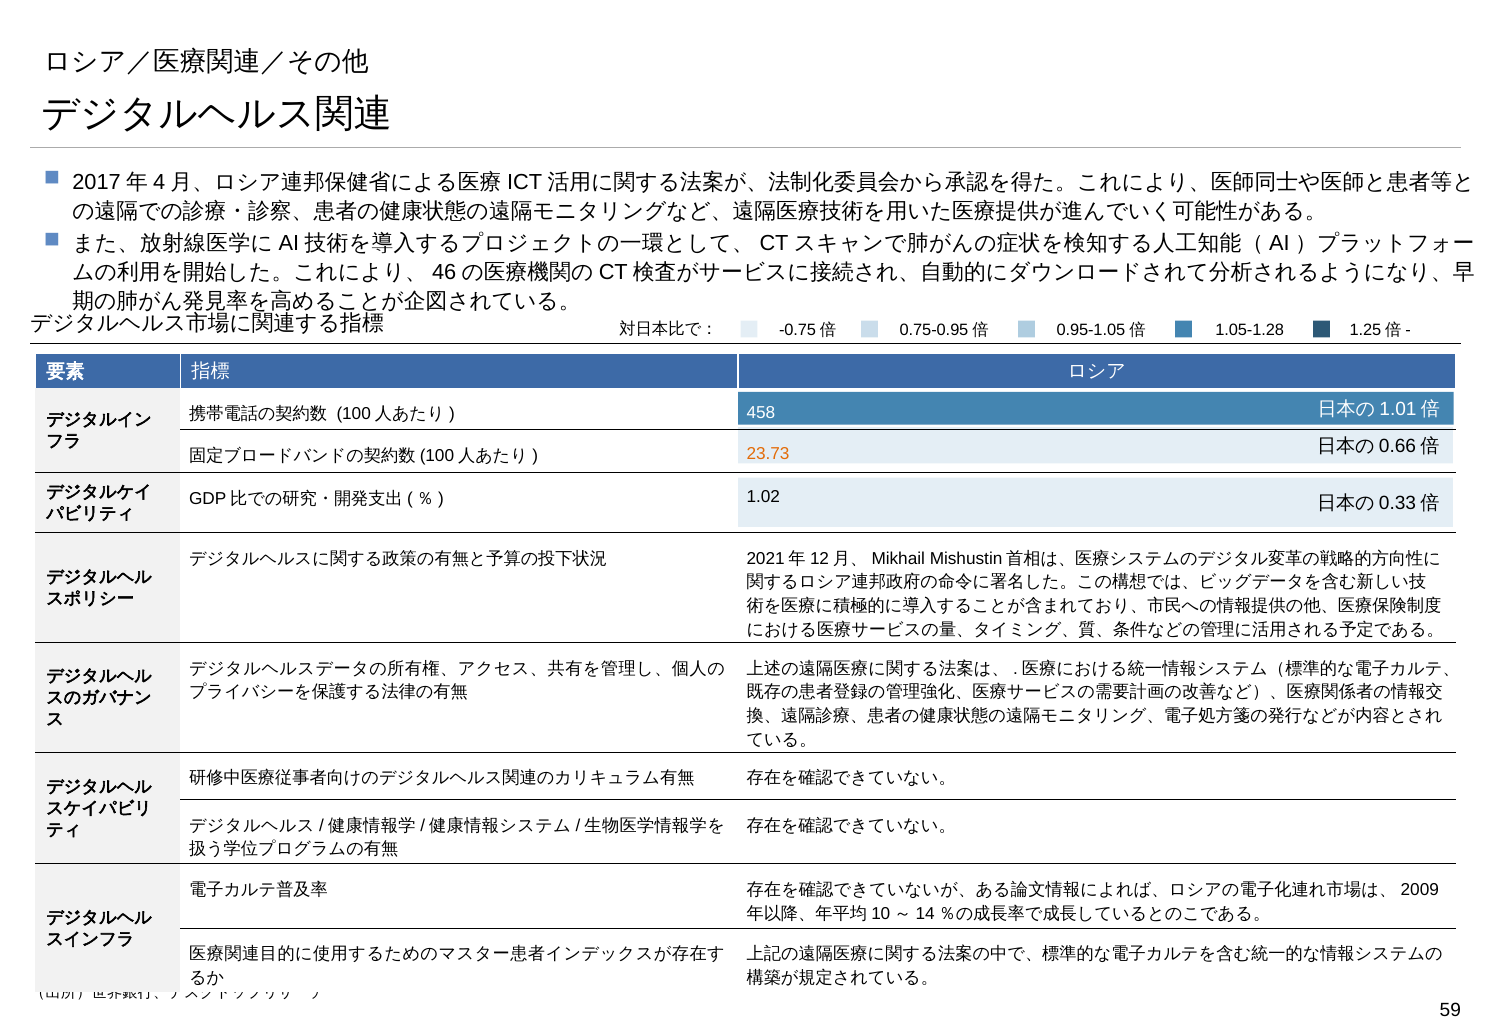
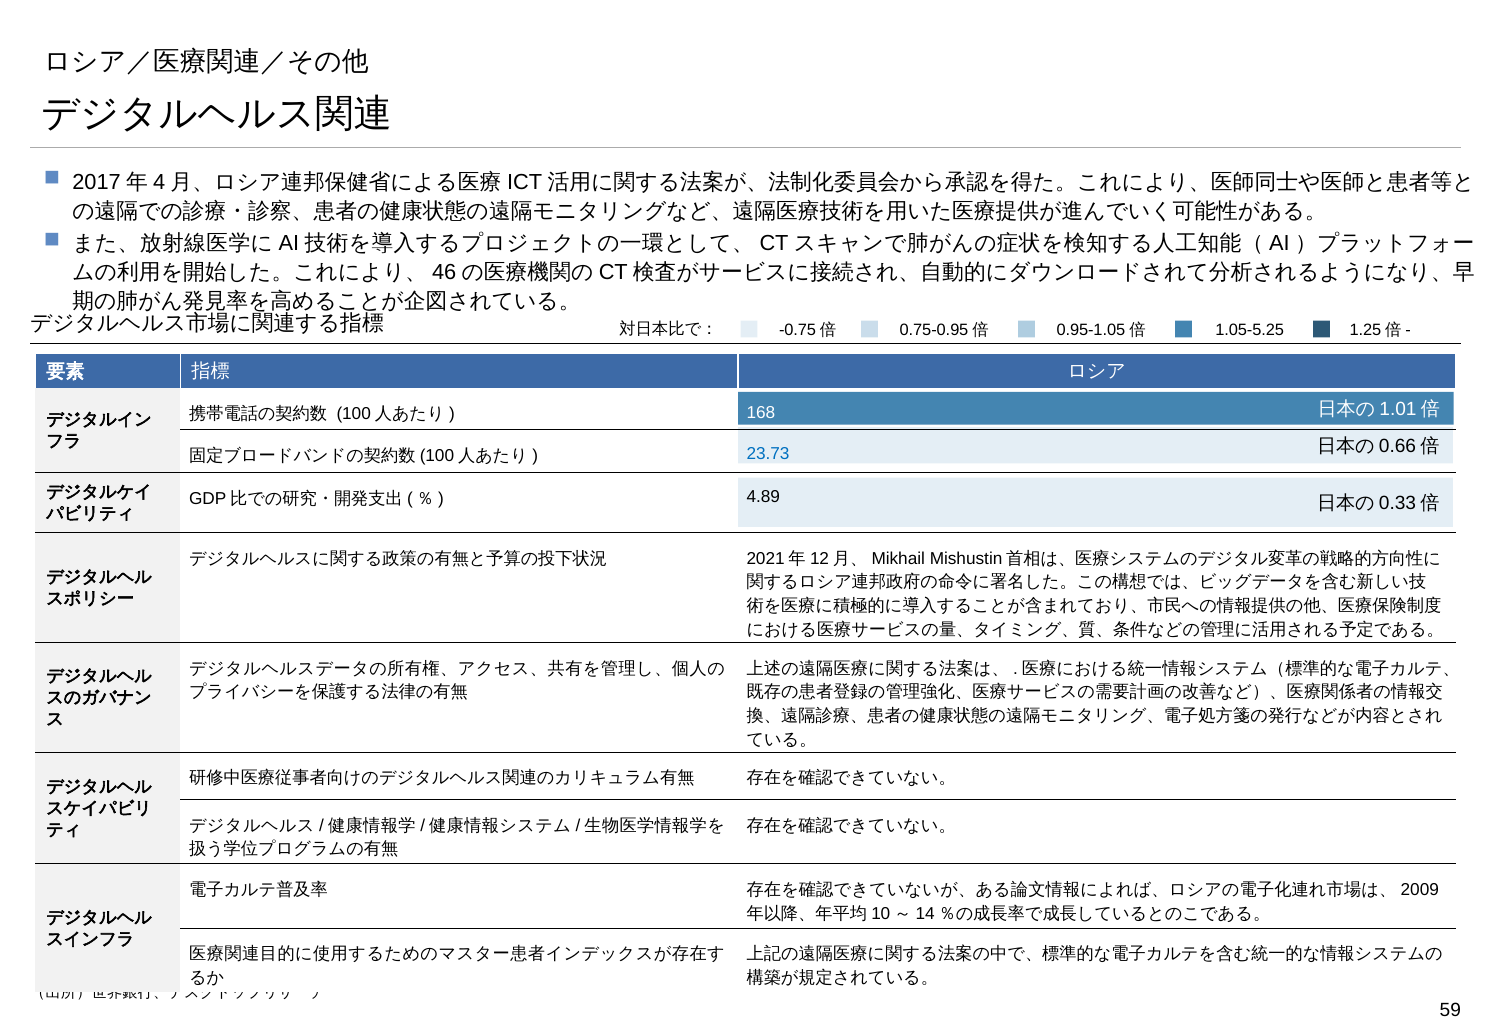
1.05-1.28: 1.05-1.28 -> 1.05-5.25 (1250, 330)
458: 458 -> 168 (761, 413)
23.73 colour: orange -> blue (768, 454)
1.02: 1.02 -> 4.89 (763, 497)
